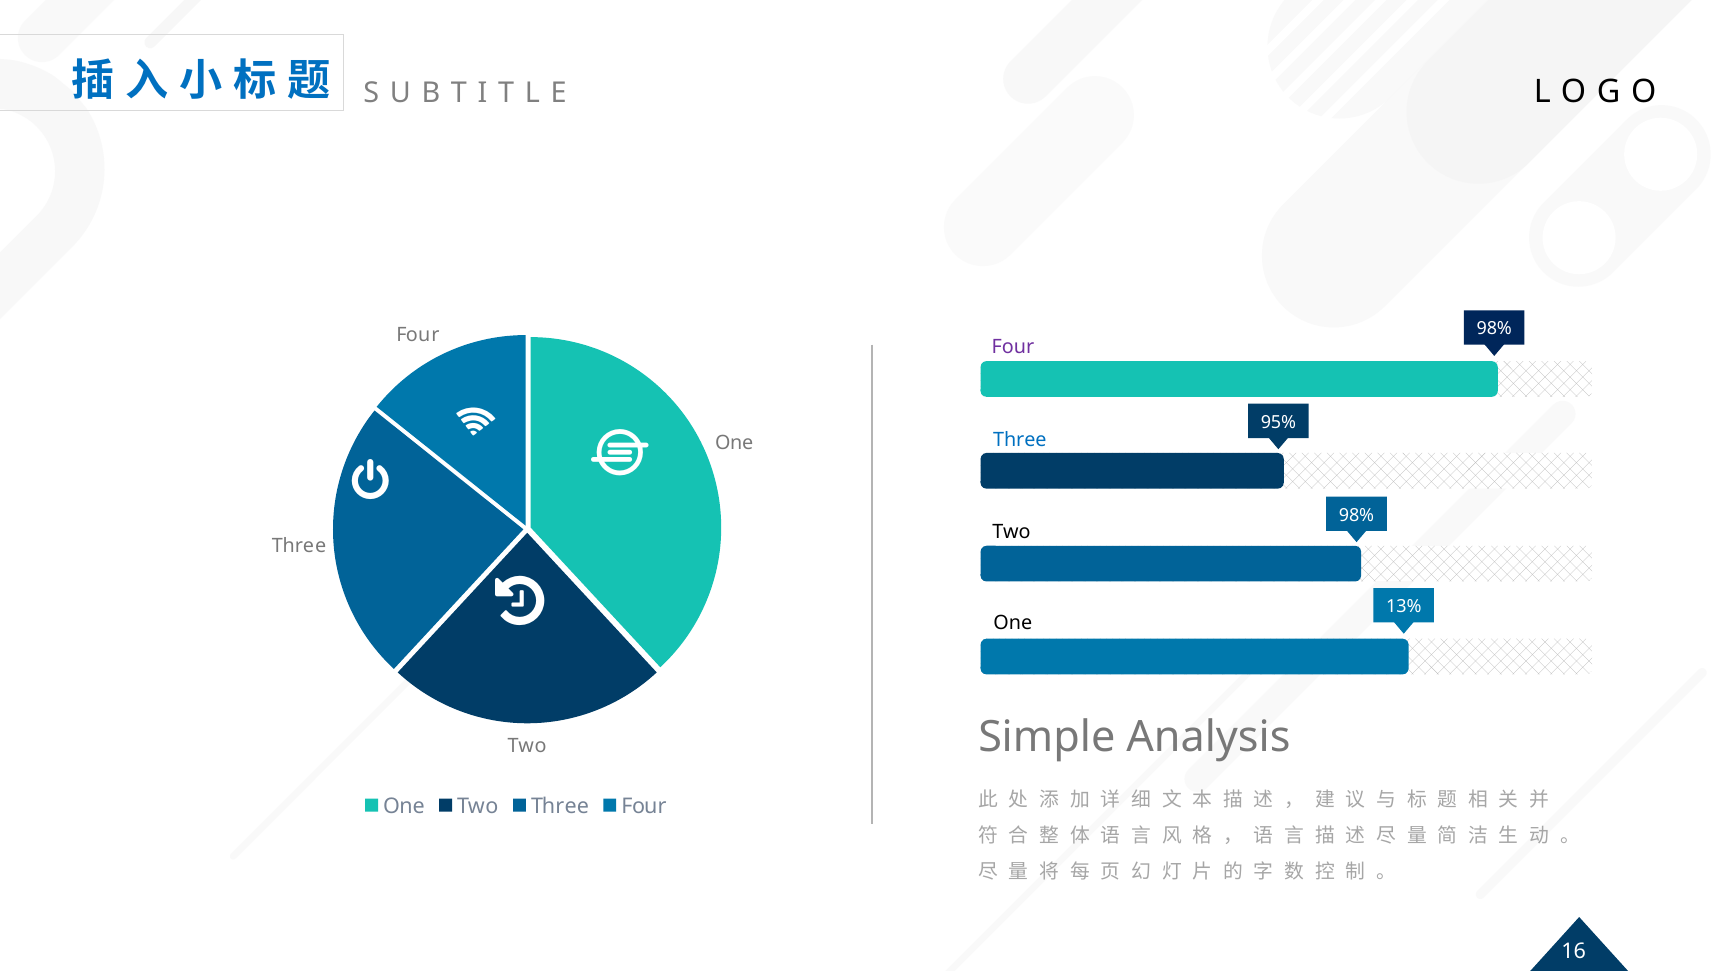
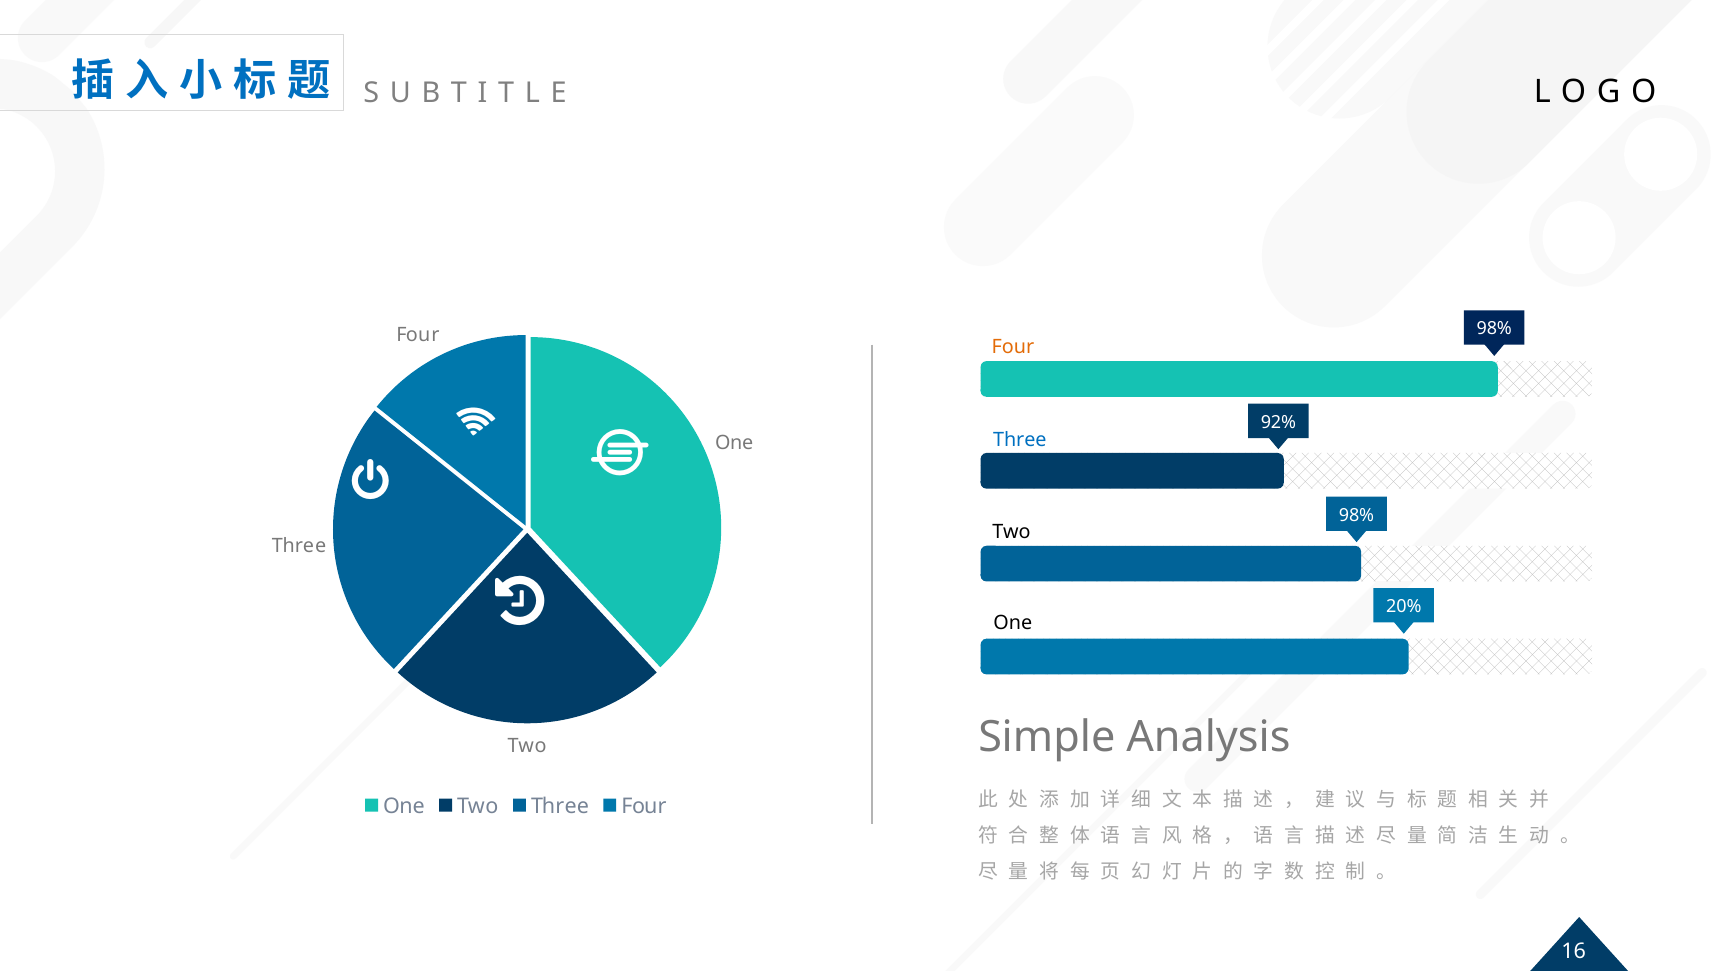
Four colour: purple -> orange (1013, 347)
95%: 95% -> 92% (1278, 422)
13%: 13% -> 20% (1404, 606)
